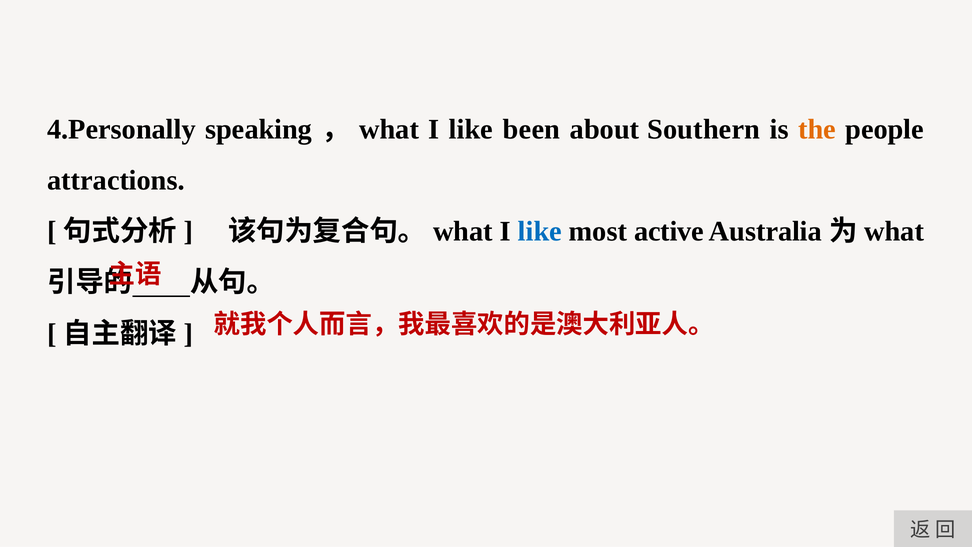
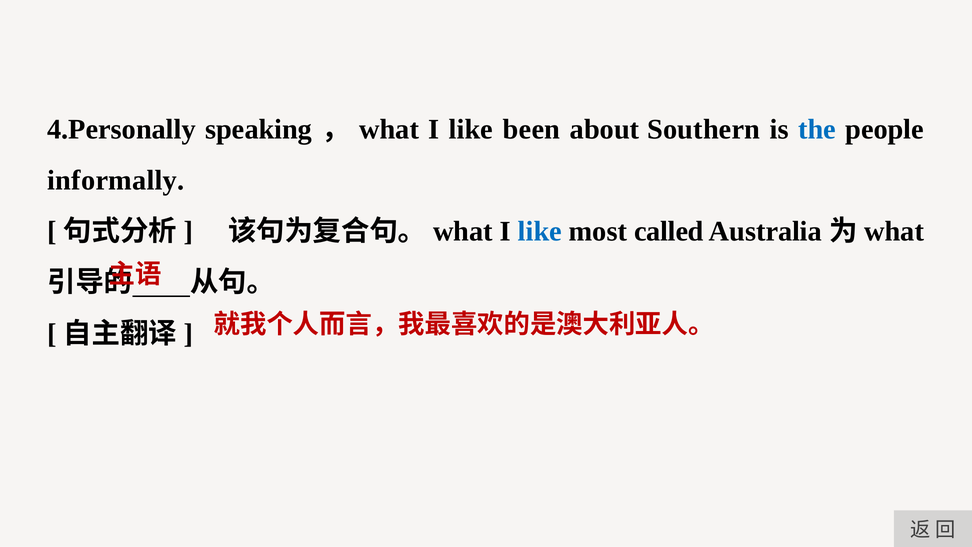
the colour: orange -> blue (817, 129)
attractions: attractions -> informally (116, 180)
active: active -> called (669, 231)
